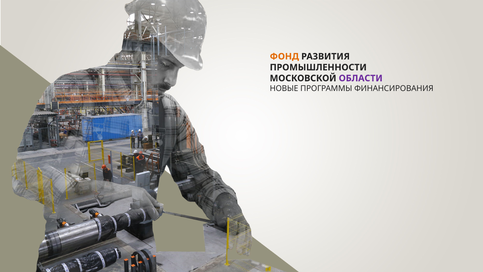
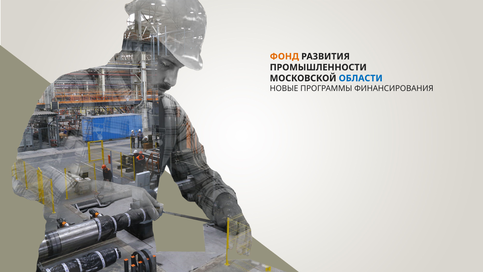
ОБЛАСТИ colour: purple -> blue (361, 78)
